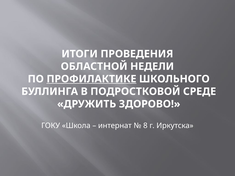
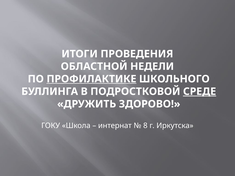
СРЕДЕ underline: none -> present (200, 92)
